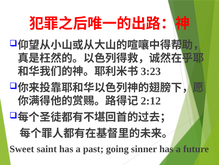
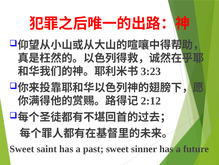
past going: going -> sweet (117, 148)
